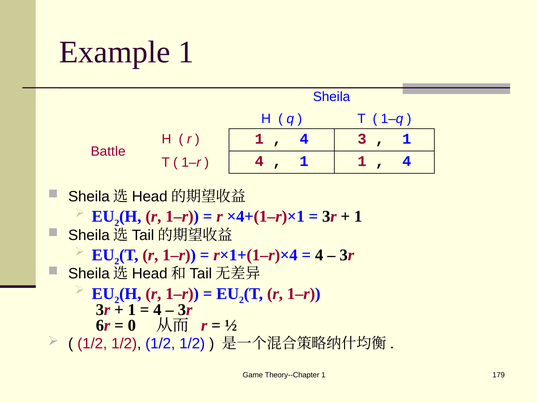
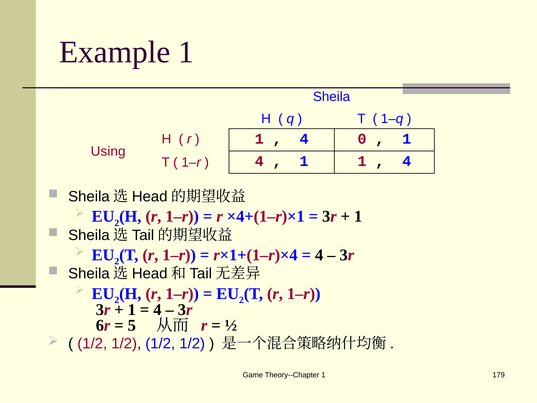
3: 3 -> 0 (362, 139)
Battle: Battle -> Using (108, 151)
0: 0 -> 5 (132, 325)
